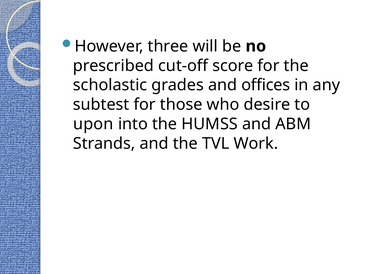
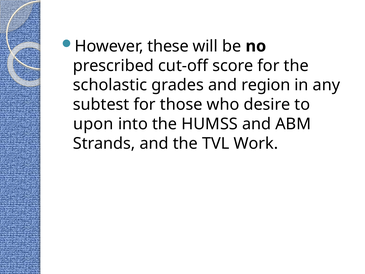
three: three -> these (168, 46)
offices: offices -> region (266, 85)
